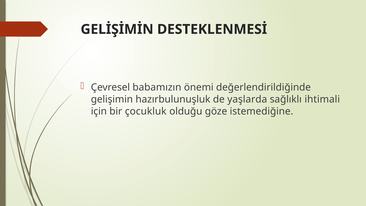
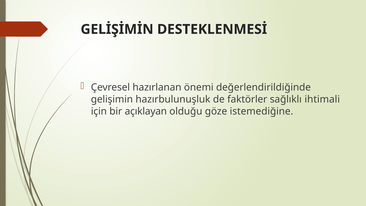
babamızın: babamızın -> hazırlanan (157, 87)
yaşlarda: yaşlarda -> faktörler (247, 99)
çocukluk: çocukluk -> açıklayan (146, 111)
